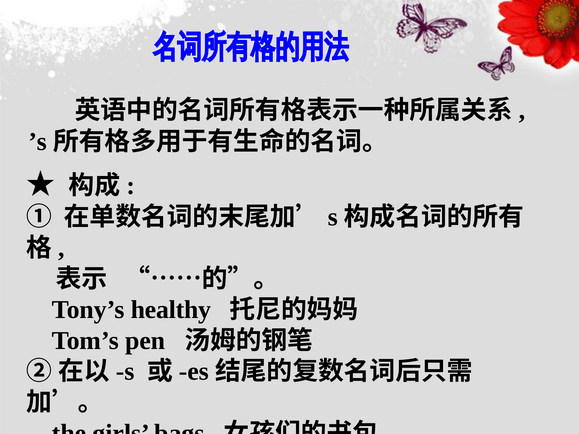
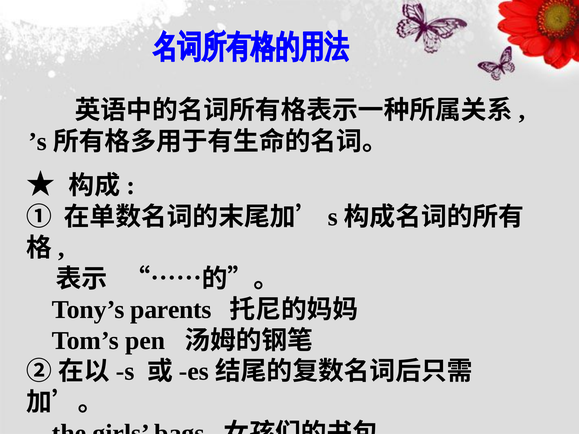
healthy: healthy -> parents (171, 310)
